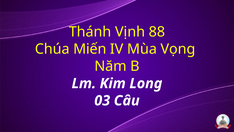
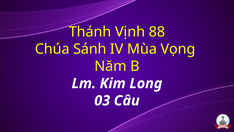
Miến: Miến -> Sánh (90, 49)
